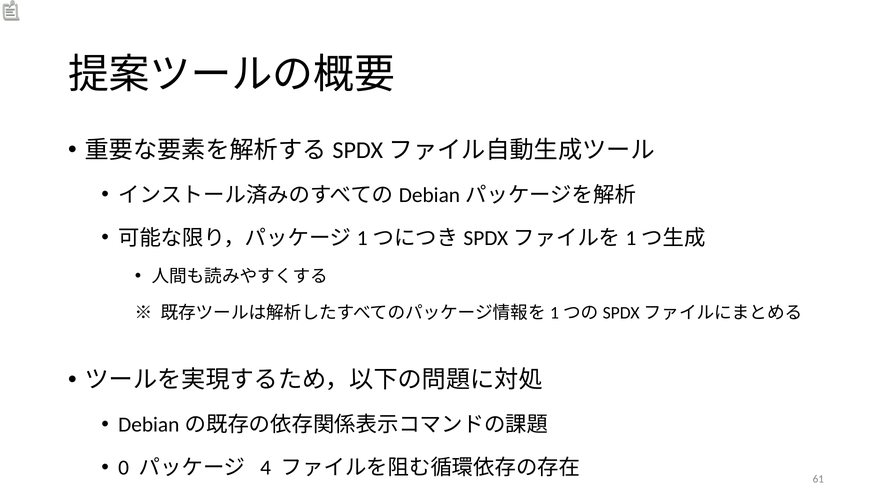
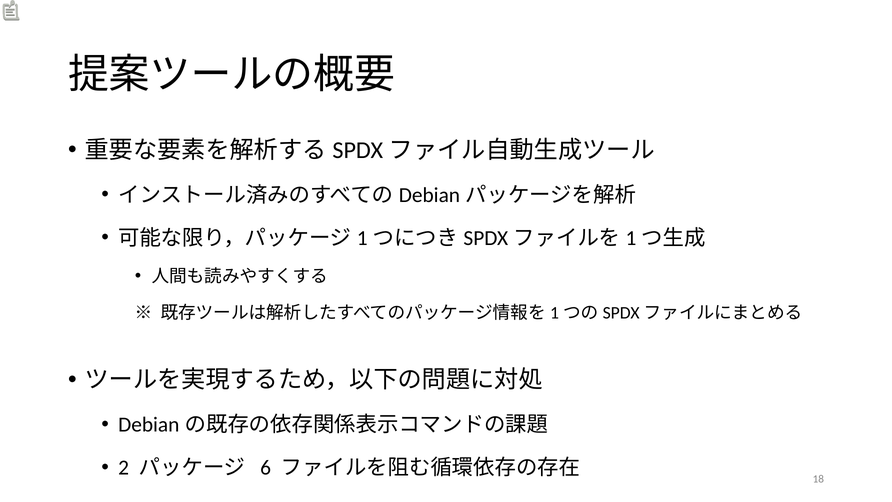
0: 0 -> 2 (124, 468)
4: 4 -> 6 (266, 468)
61: 61 -> 18 (818, 479)
